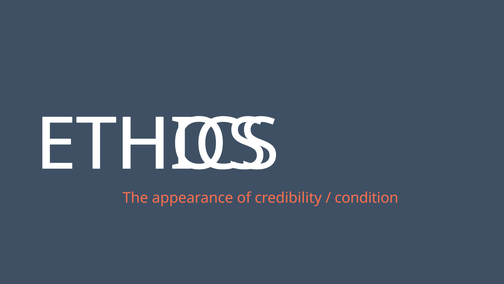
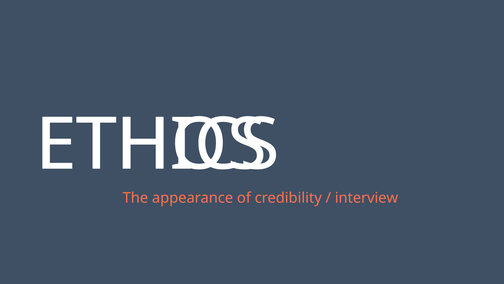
condition: condition -> interview (366, 198)
